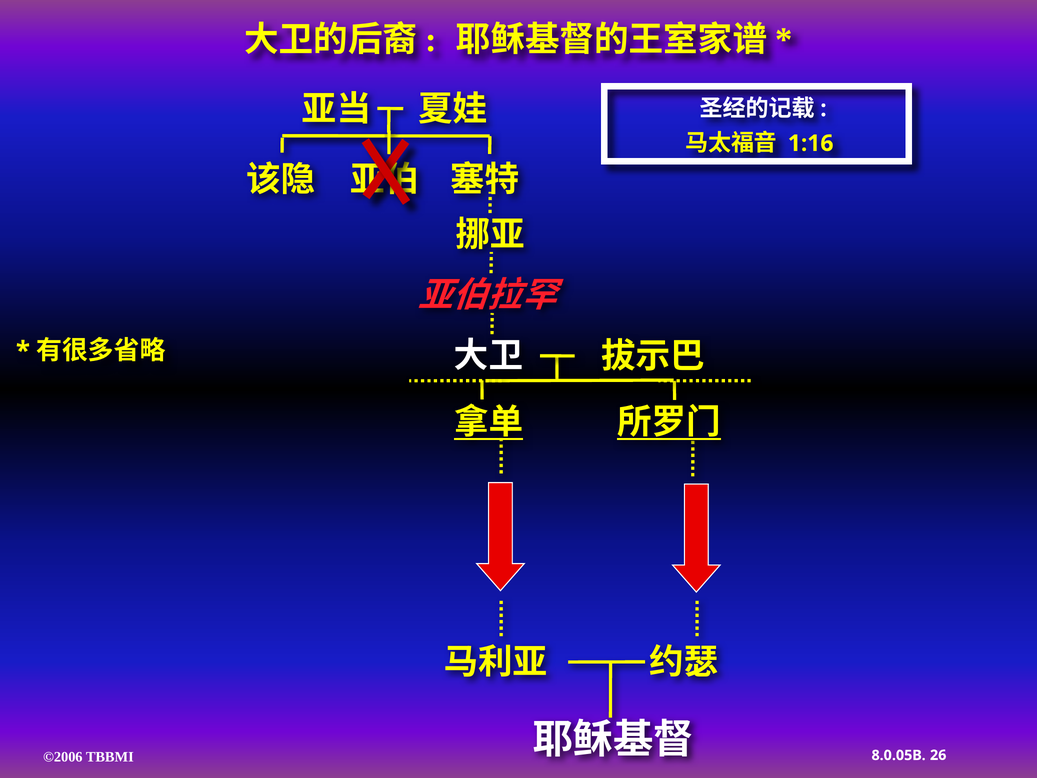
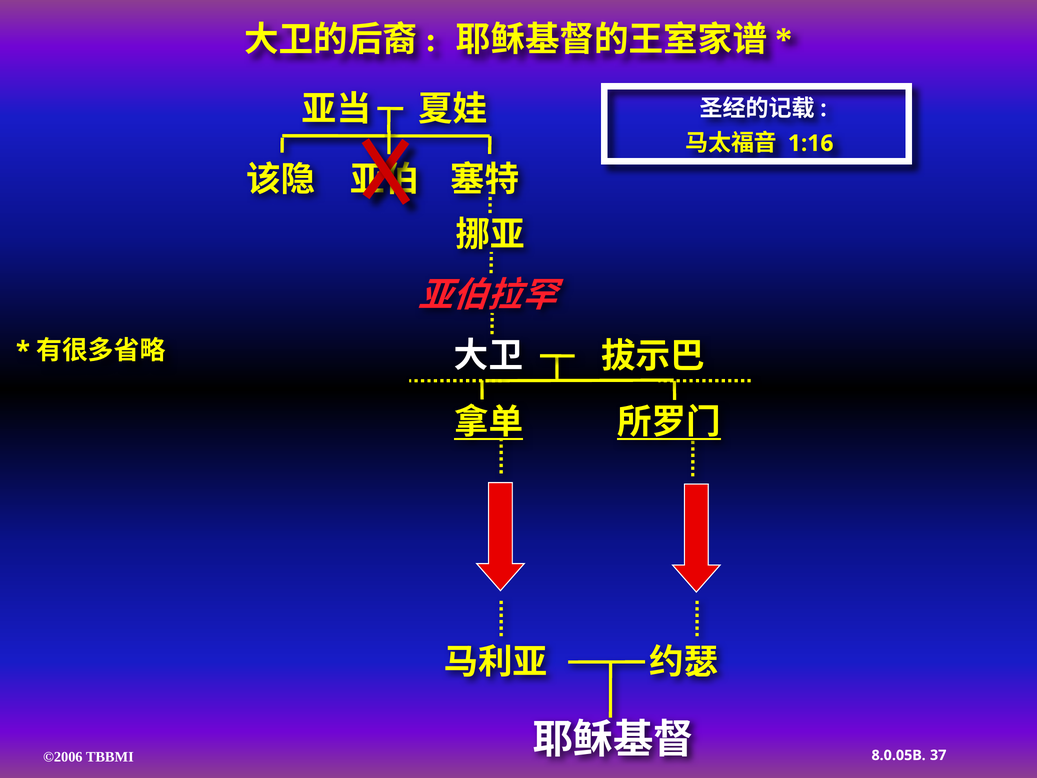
26: 26 -> 37 (938, 755)
